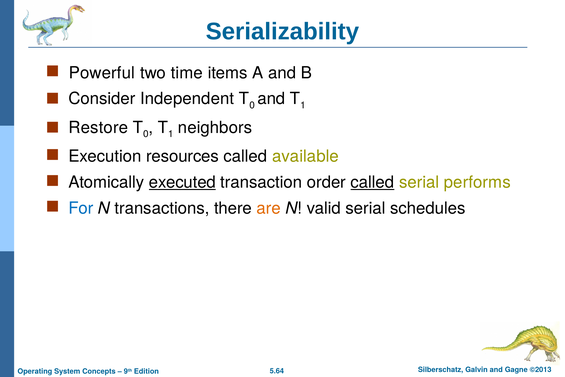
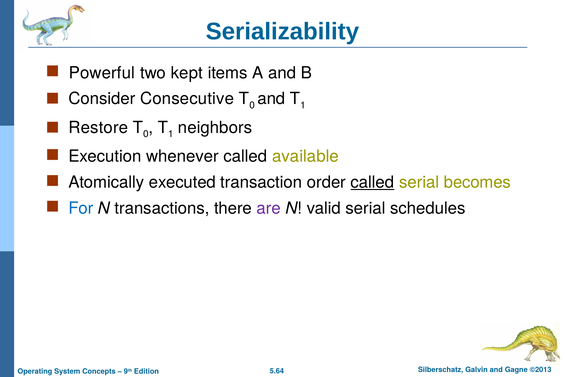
time: time -> kept (187, 73)
Independent: Independent -> Consecutive (187, 99)
resources: resources -> whenever (182, 156)
executed underline: present -> none (182, 182)
performs: performs -> becomes (477, 182)
are colour: orange -> purple (269, 208)
